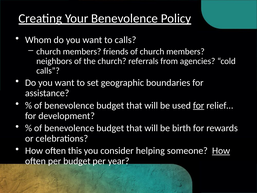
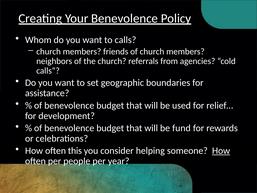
for underline: present -> none (199, 105)
birth: birth -> fund (181, 128)
per budget: budget -> people (77, 161)
